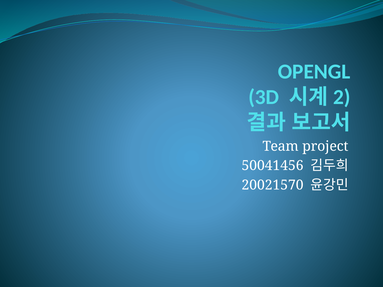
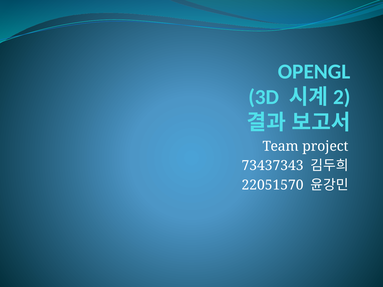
50041456: 50041456 -> 73437343 (273, 166)
20021570: 20021570 -> 22051570 (273, 185)
